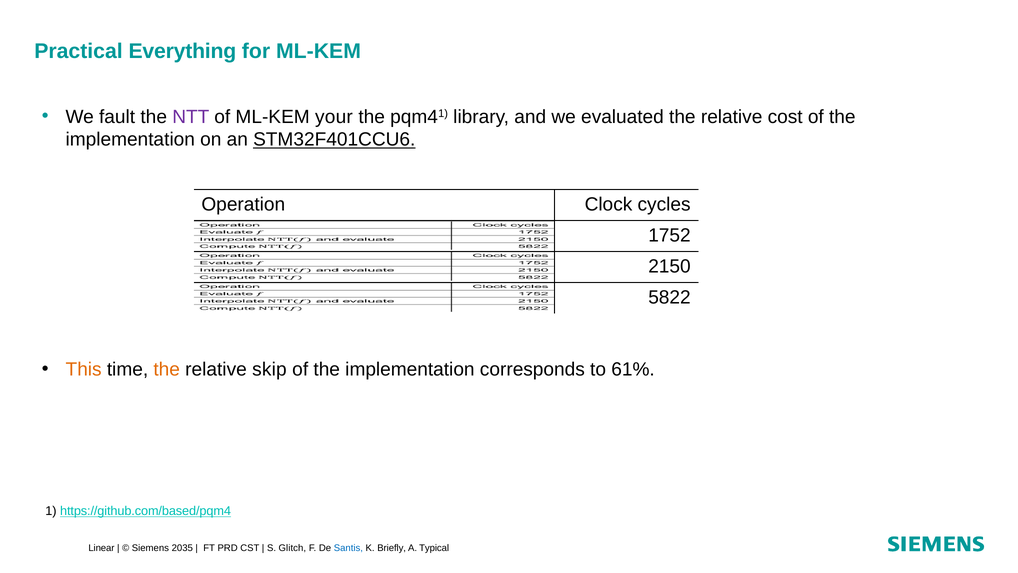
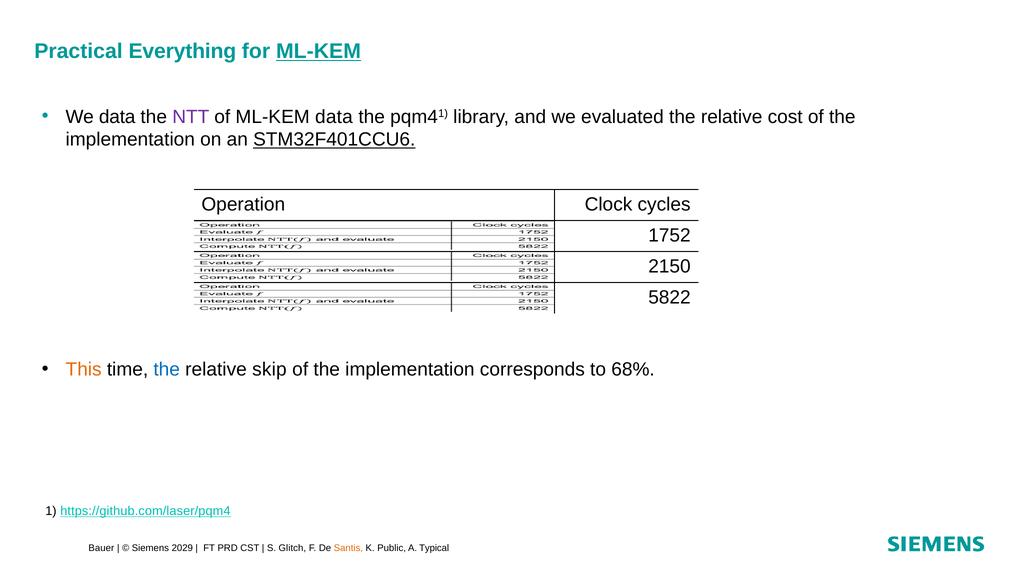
ML-KEM underline: none -> present (318, 51)
We fault: fault -> data (117, 117)
ML-KEM your: your -> data (334, 117)
the colour: orange -> blue (167, 369)
61%: 61% -> 68% (633, 369)
https://github.com/based/pqm4: https://github.com/based/pqm4 -> https://github.com/laser/pqm4 (145, 511)
Linear: Linear -> Bauer (101, 548)
2035: 2035 -> 2029 (182, 548)
Santis colour: blue -> orange (348, 548)
Briefly: Briefly -> Public (392, 548)
